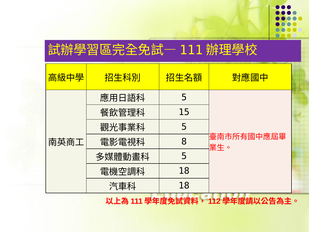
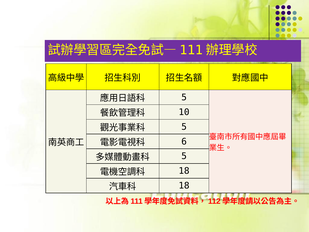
15: 15 -> 10 (184, 112)
8: 8 -> 6 (184, 141)
